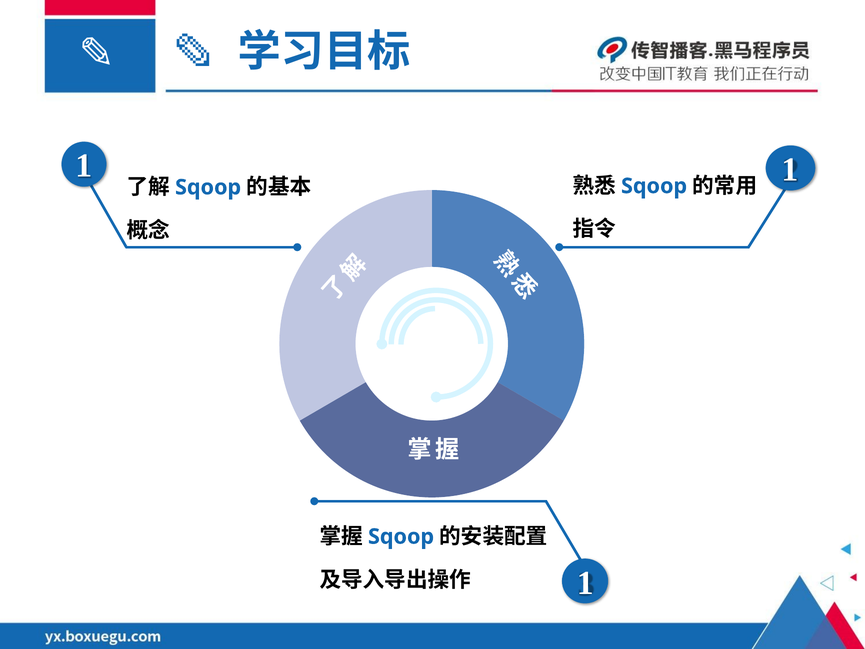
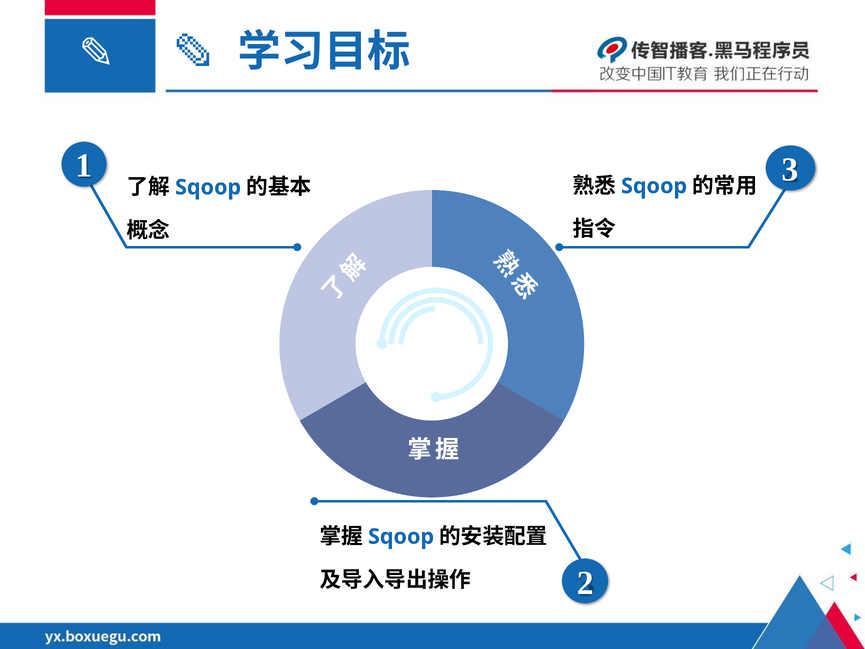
1 1: 1 -> 3 (790, 169)
1: 1 -> 2 (585, 583)
